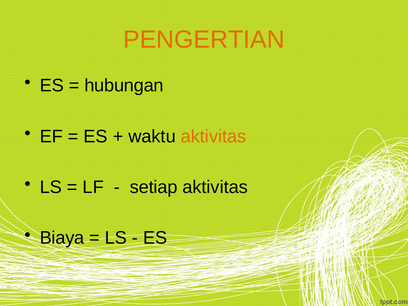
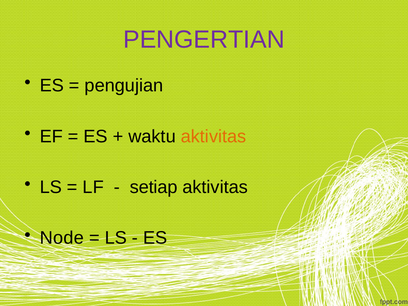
PENGERTIAN colour: orange -> purple (204, 39)
hubungan: hubungan -> pengujian (124, 86)
Biaya: Biaya -> Node (62, 238)
